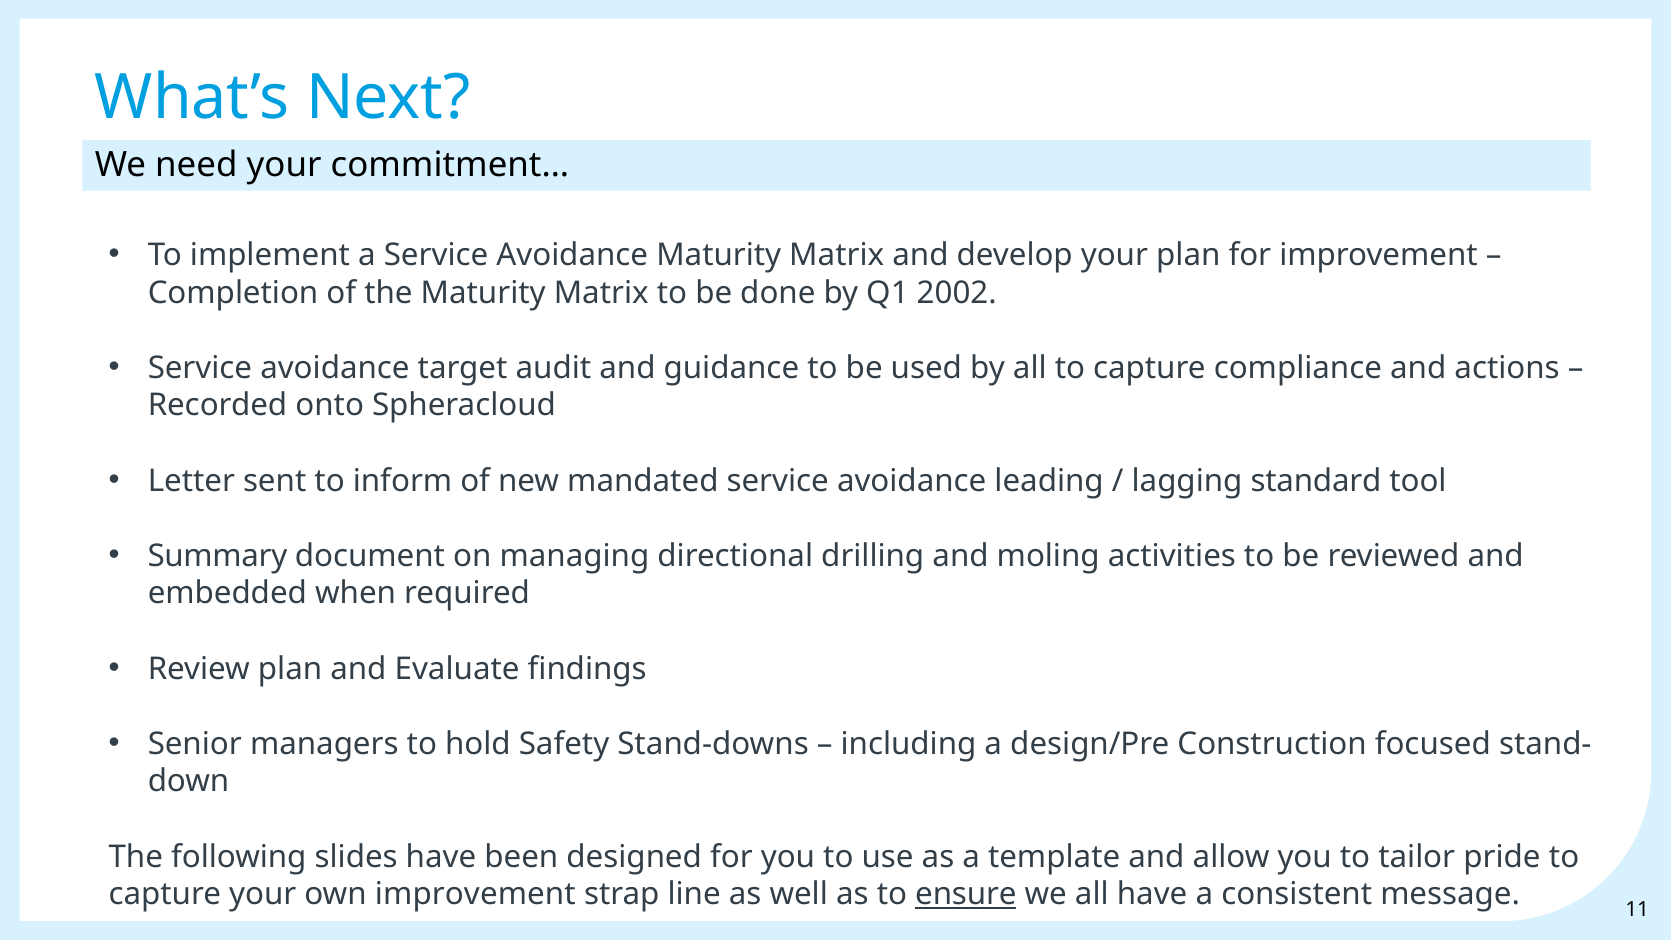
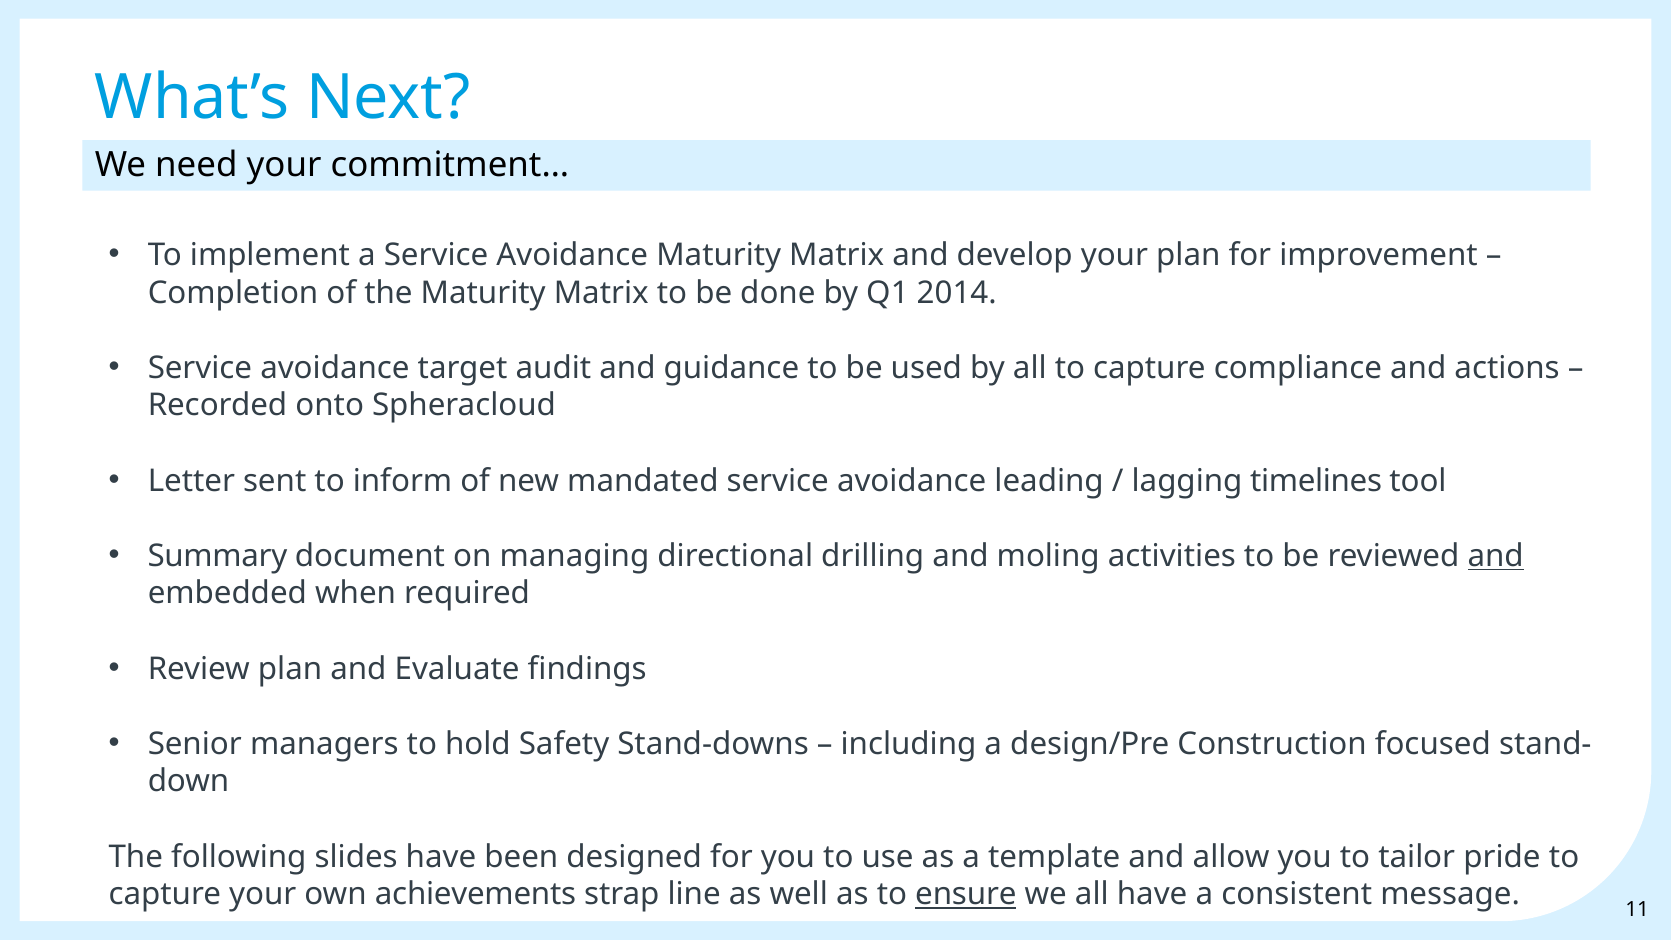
2002: 2002 -> 2014 (957, 293)
standard: standard -> timelines (1316, 481)
and underline: none -> present (1496, 556)
own improvement: improvement -> achievements (476, 894)
